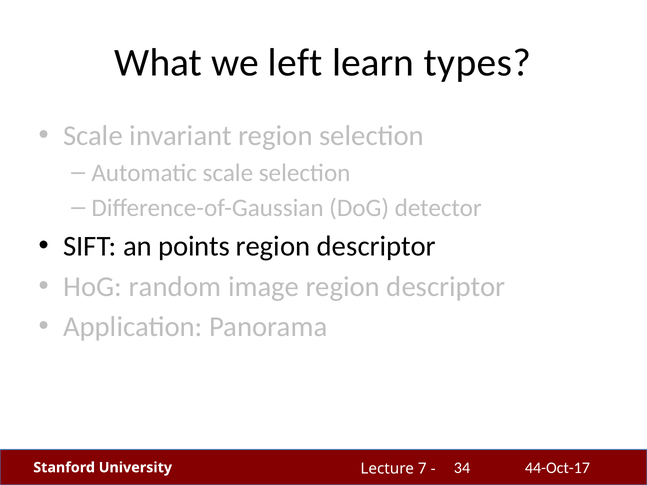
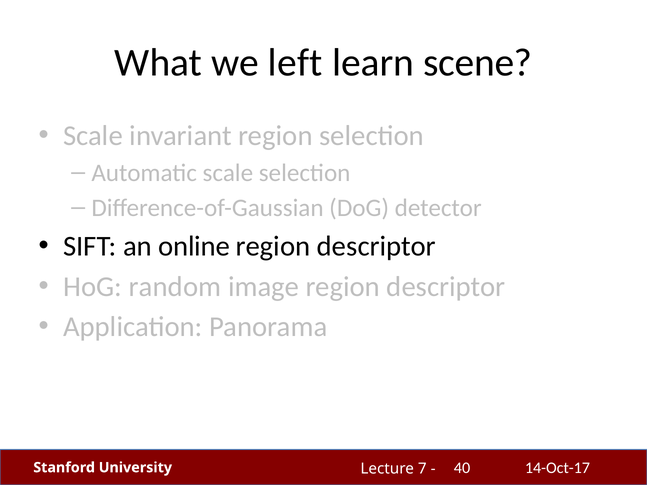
types: types -> scene (478, 63)
points: points -> online (194, 246)
44-Oct-17: 44-Oct-17 -> 14-Oct-17 (557, 468)
34: 34 -> 40 (462, 468)
